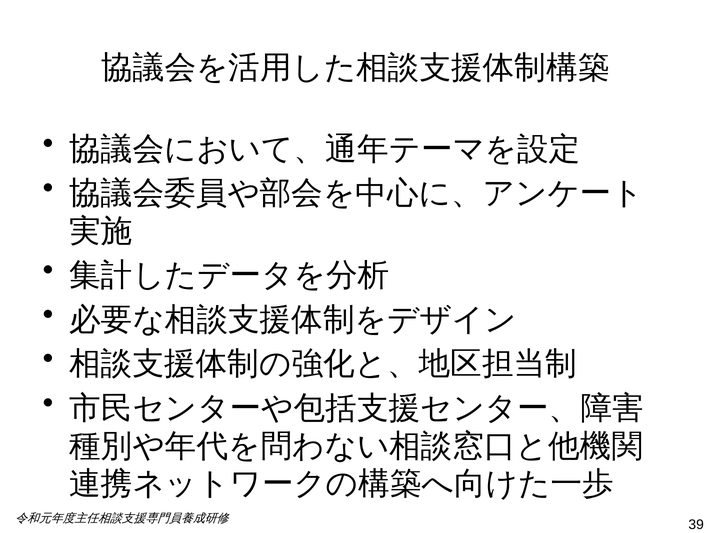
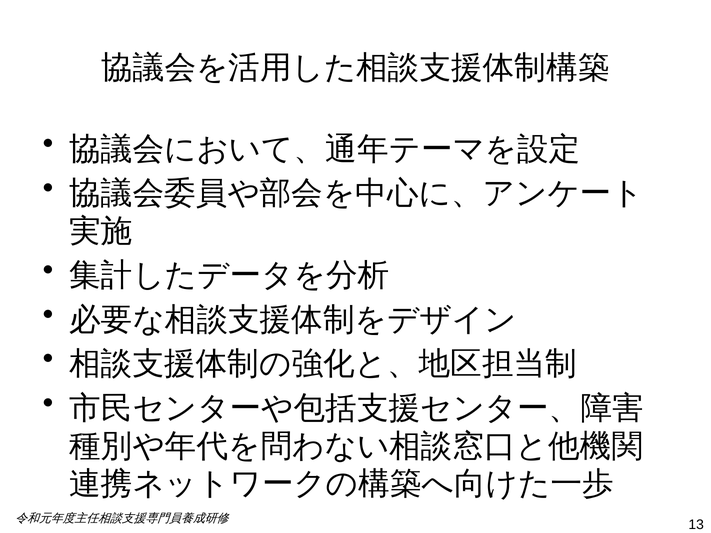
39: 39 -> 13 (696, 525)
